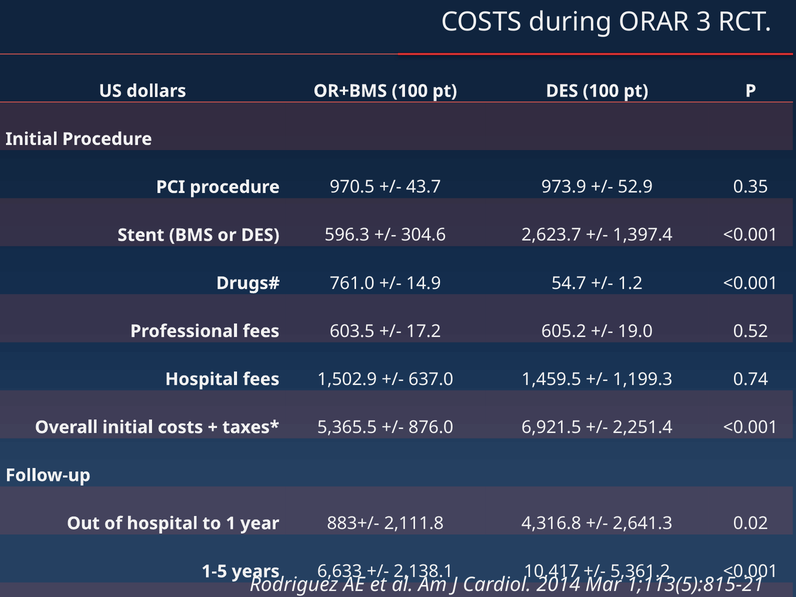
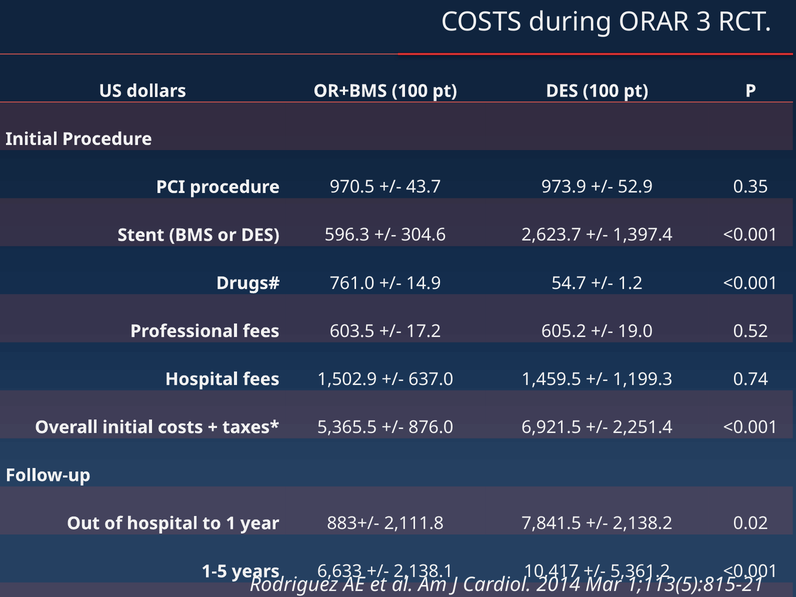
4,316.8: 4,316.8 -> 7,841.5 (551, 523)
2,641.3: 2,641.3 -> 2,138.2 (643, 523)
